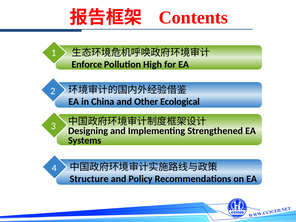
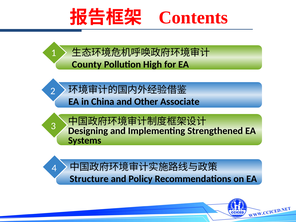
Enforce: Enforce -> County (87, 64)
Ecological: Ecological -> Associate (180, 102)
